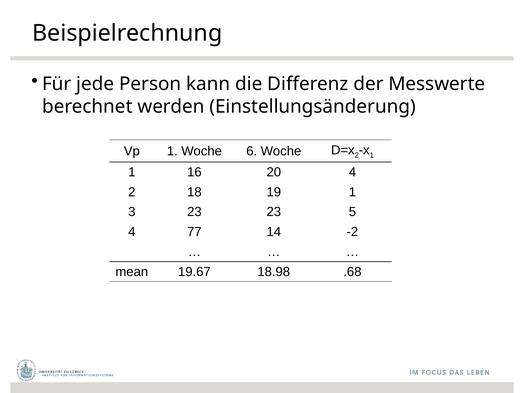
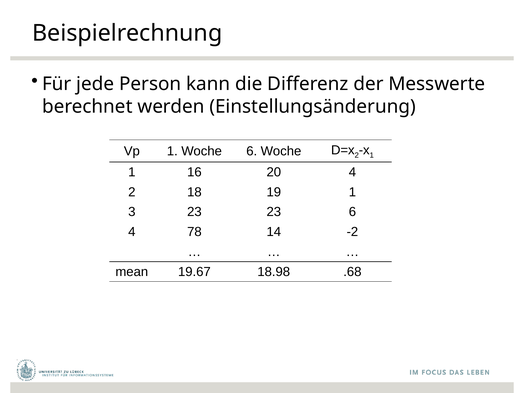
23 5: 5 -> 6 (352, 212)
77: 77 -> 78 (194, 232)
